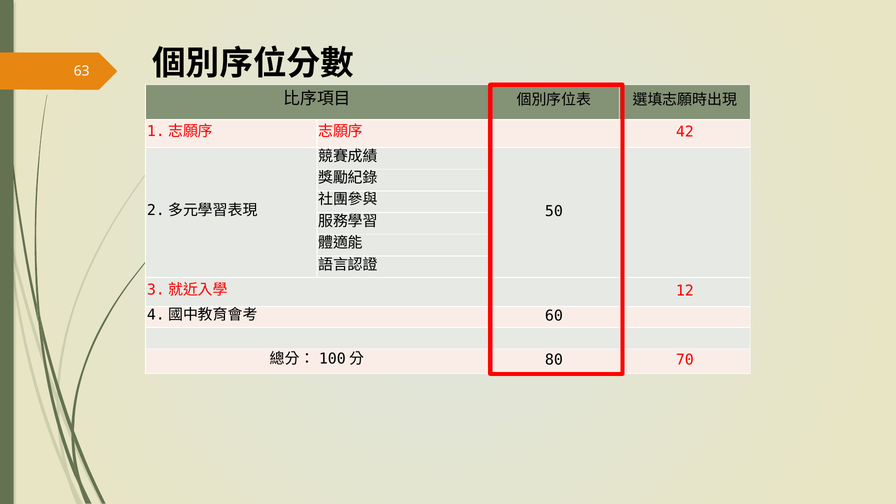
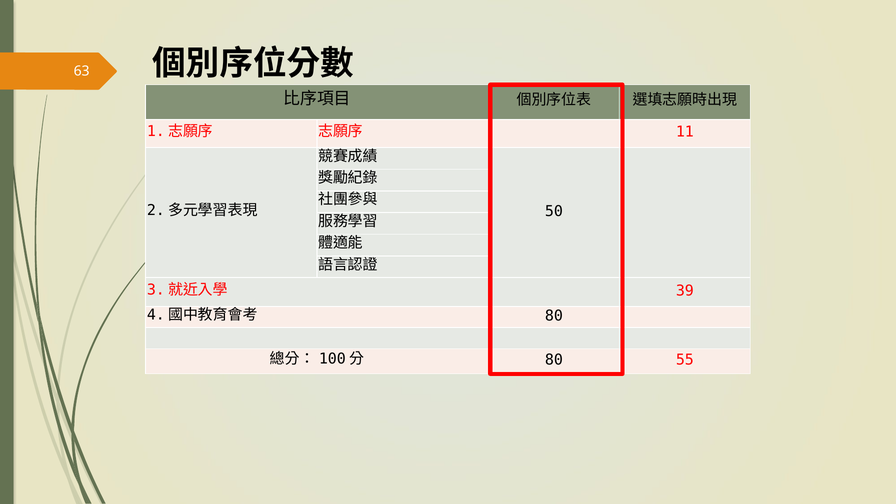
42: 42 -> 11 (685, 132)
12: 12 -> 39 (685, 291)
60: 60 -> 80 (554, 316)
70: 70 -> 55 (685, 360)
